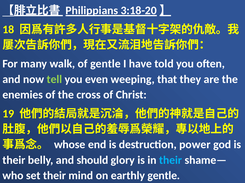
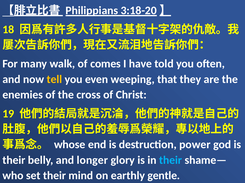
of gentle: gentle -> comes (106, 64)
tell colour: light green -> yellow (54, 80)
should: should -> longer (92, 161)
